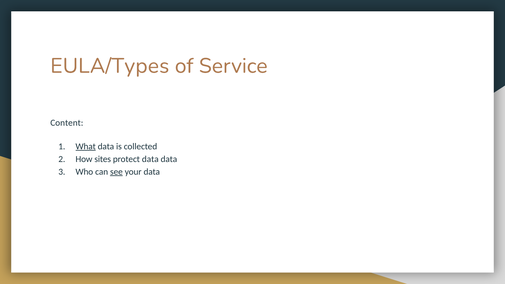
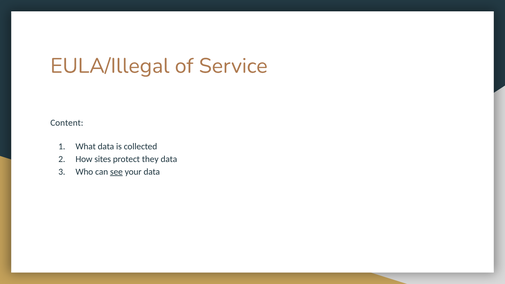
EULA/Types: EULA/Types -> EULA/Illegal (110, 66)
What underline: present -> none (86, 147)
protect data: data -> they (150, 159)
